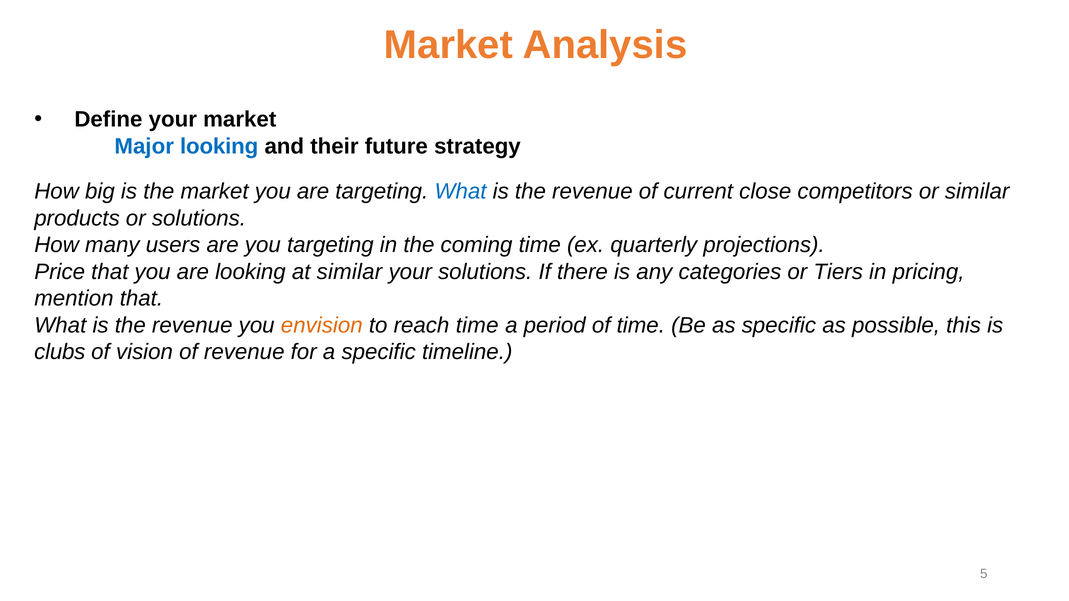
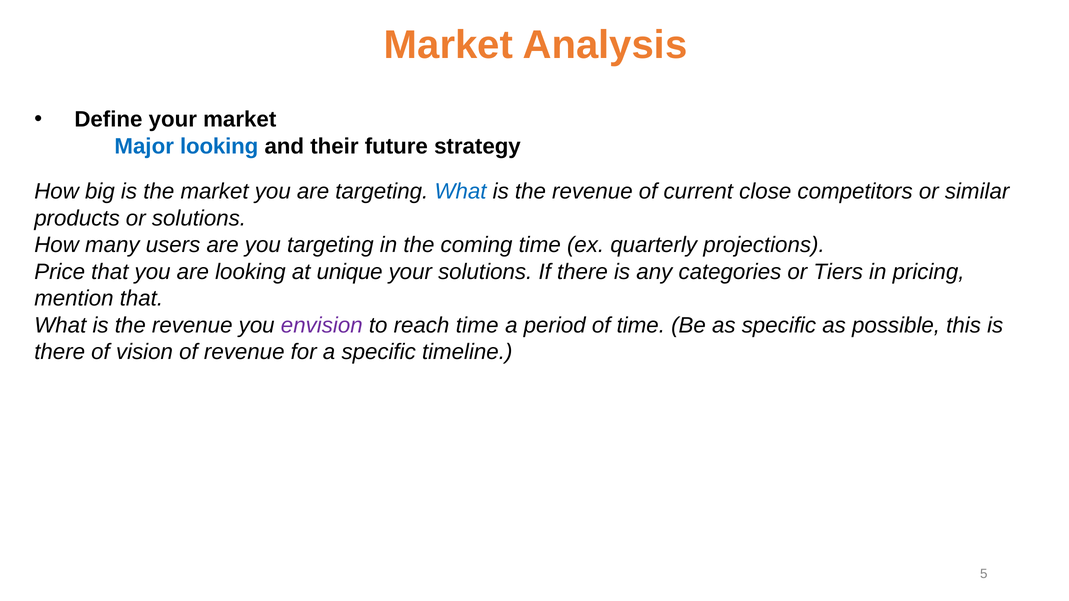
at similar: similar -> unique (350, 272)
envision colour: orange -> purple (322, 325)
clubs: clubs -> there (60, 352)
